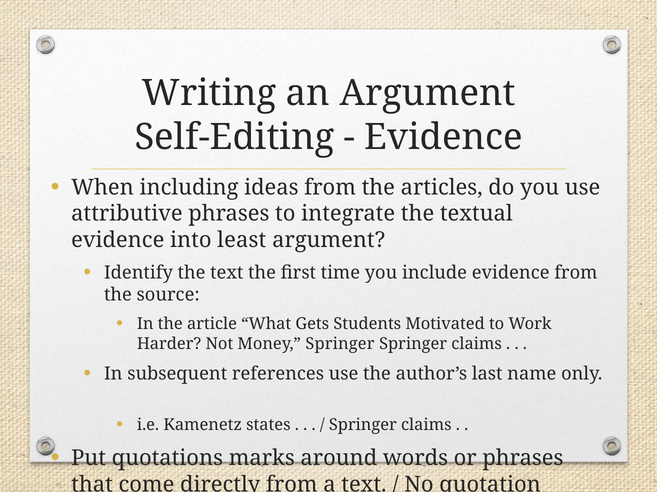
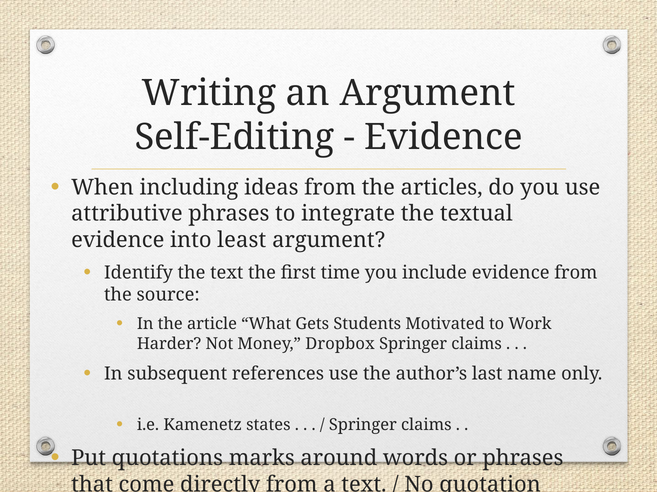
Money Springer: Springer -> Dropbox (340, 344)
